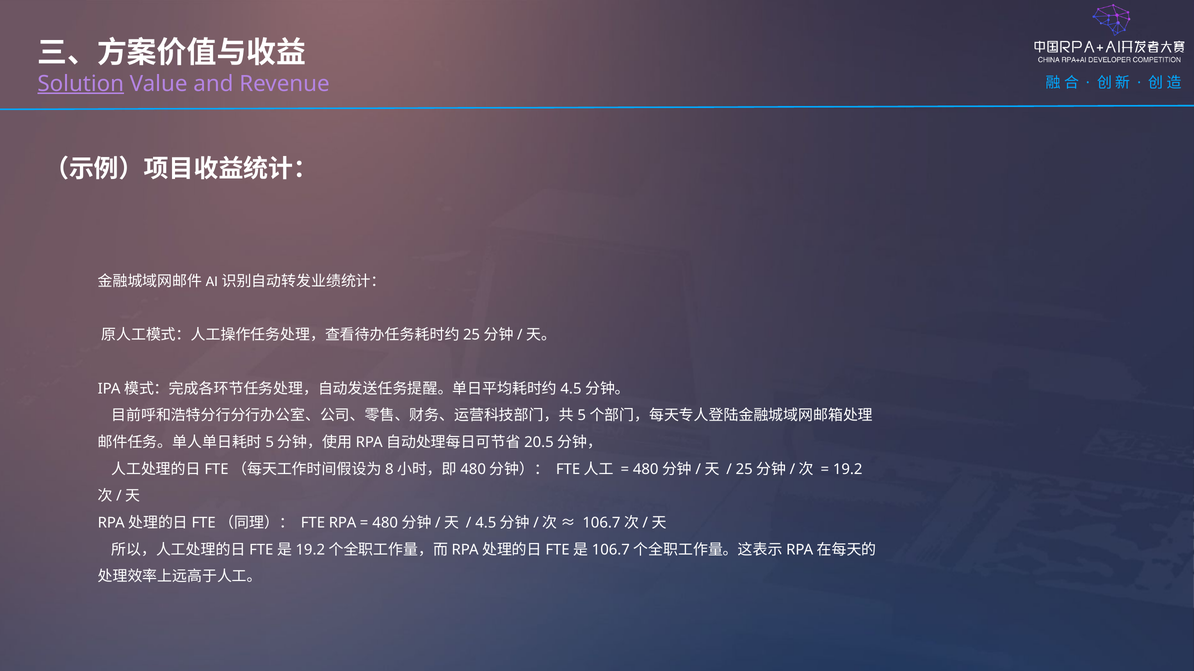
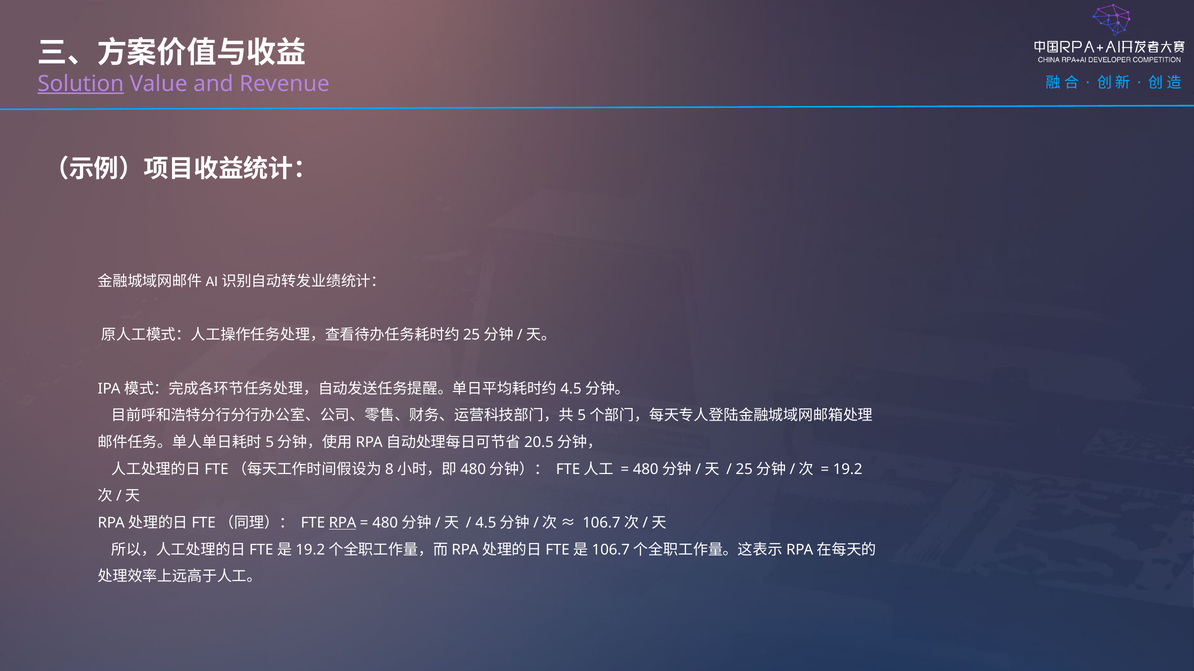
RPA underline: none -> present (343, 523)
